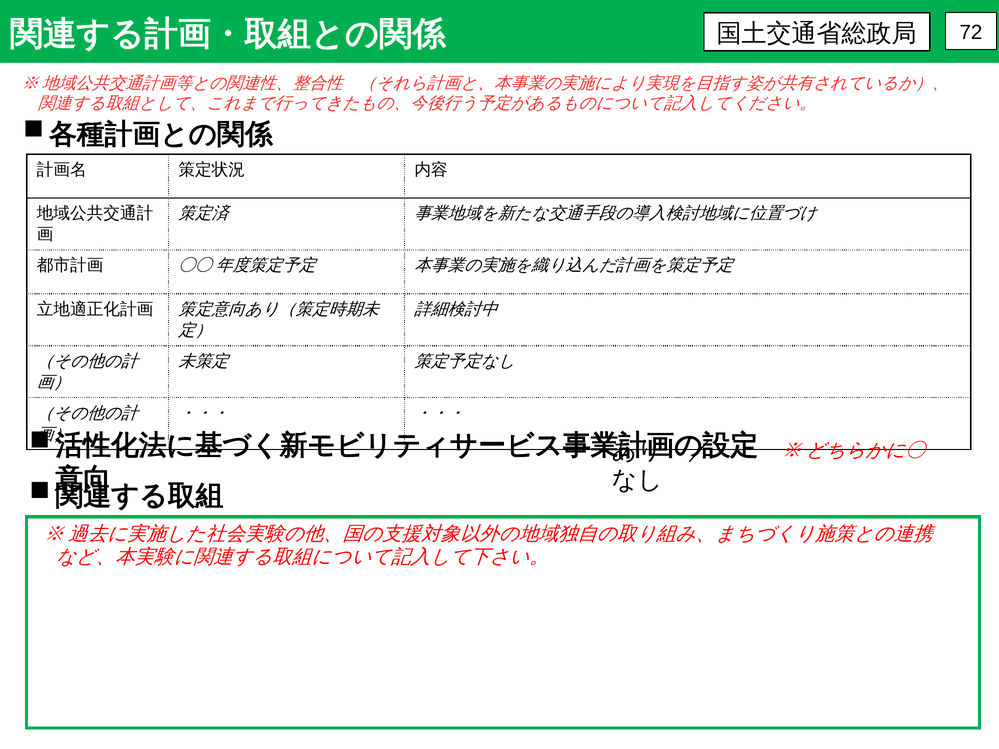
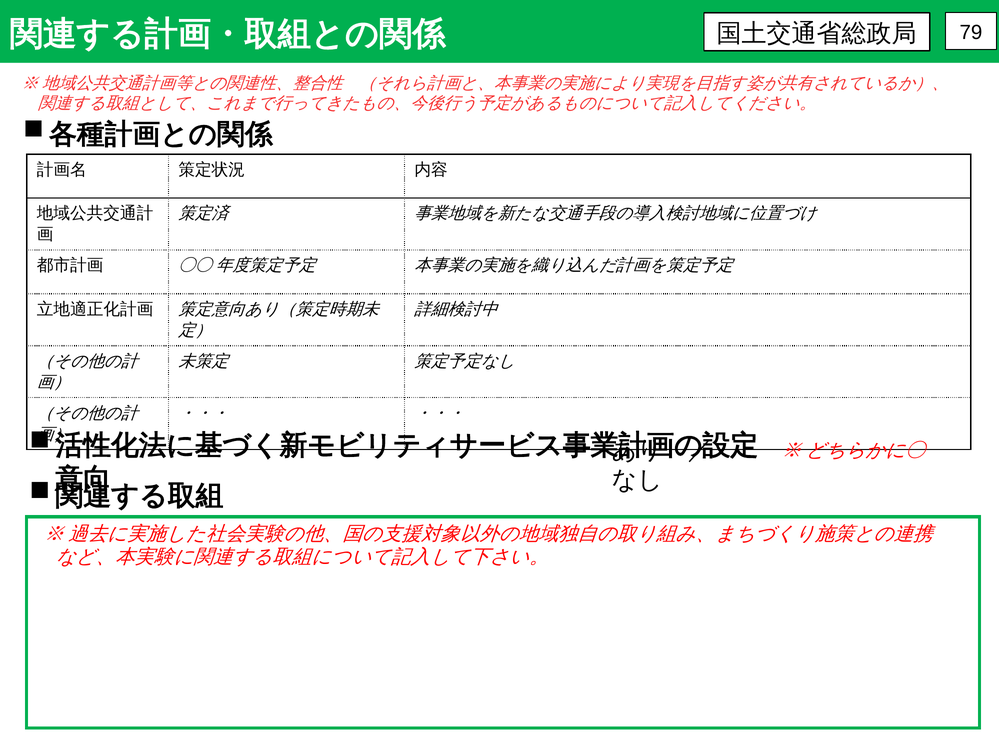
72: 72 -> 79 (971, 33)
